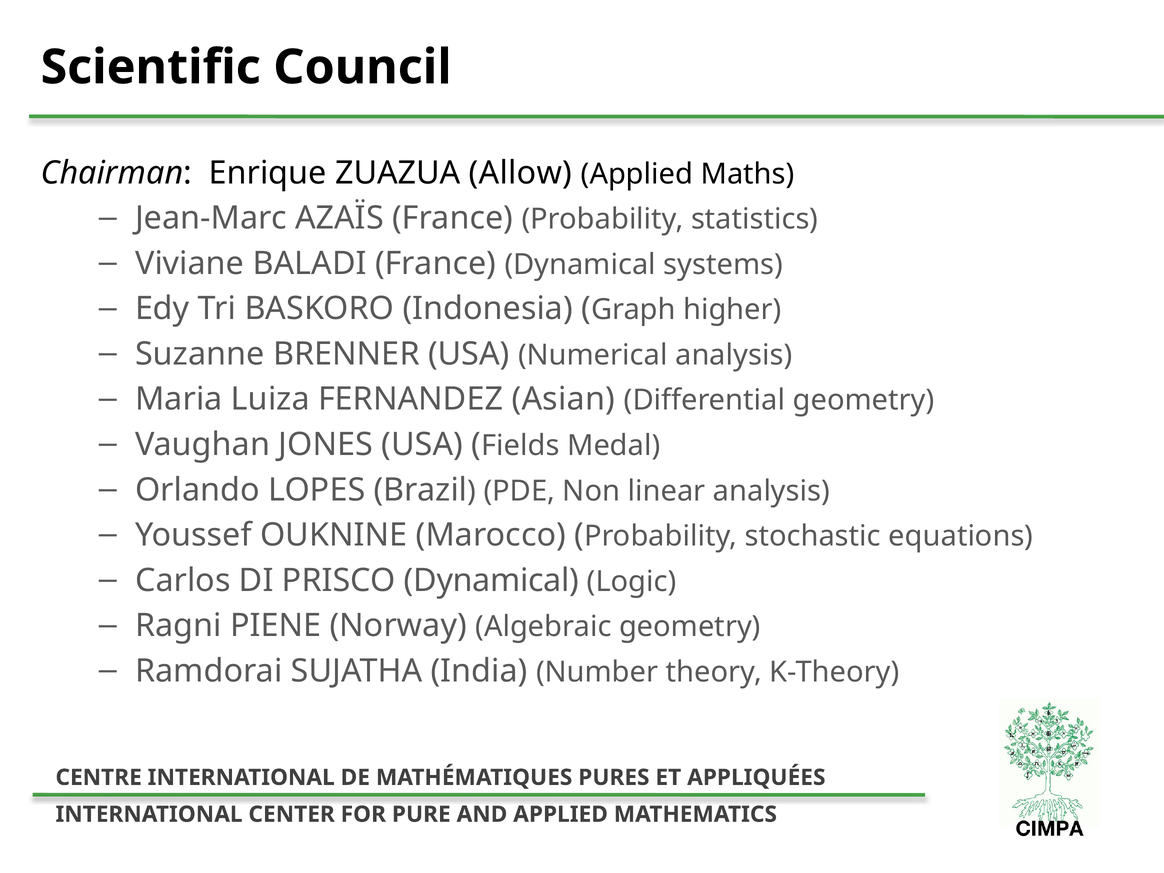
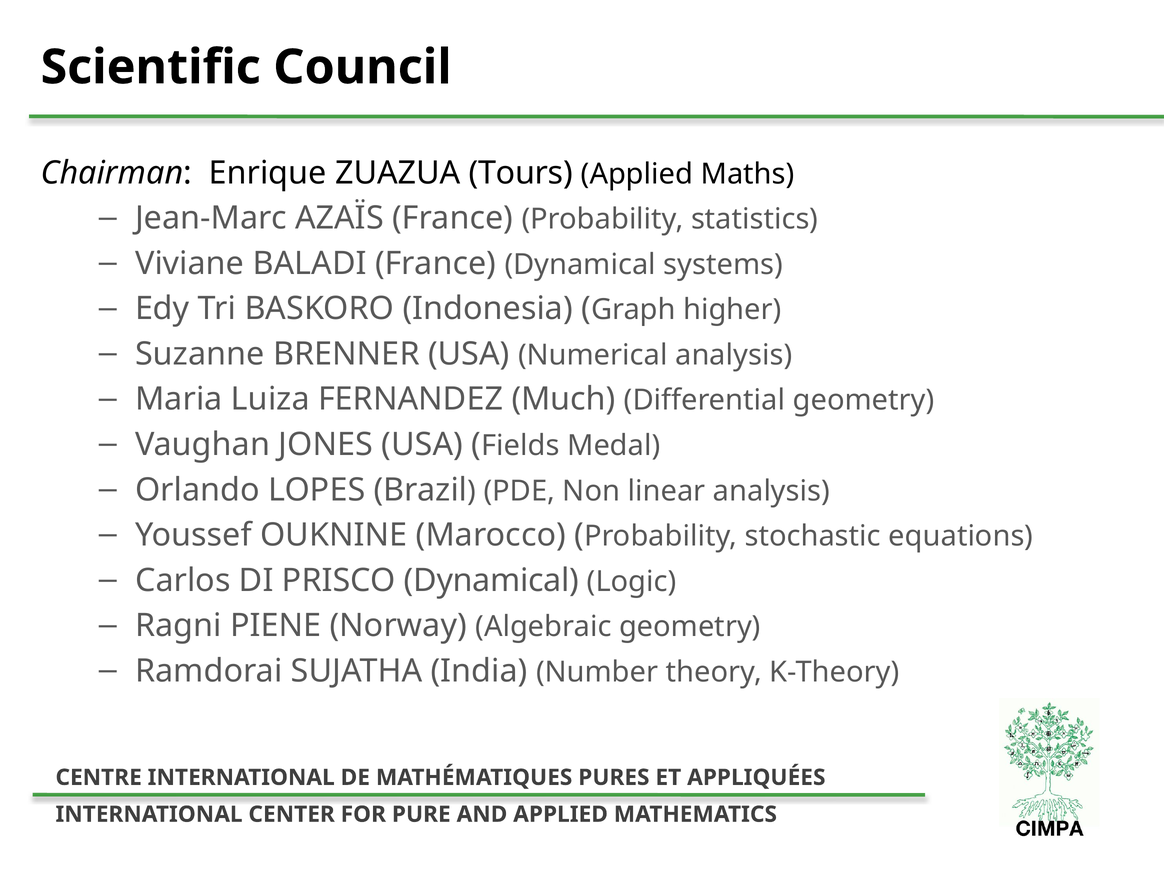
Allow: Allow -> Tours (521, 173)
Asian: Asian -> Much (563, 399)
